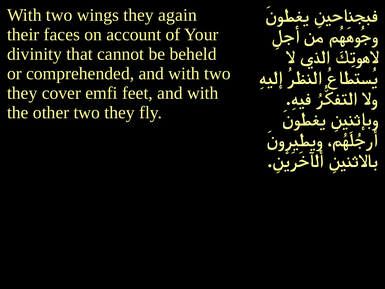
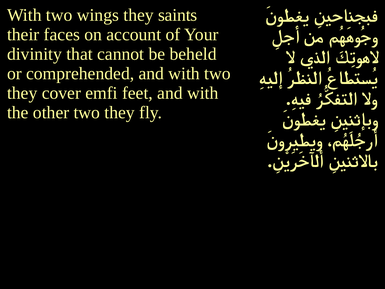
again: again -> saints (178, 15)
